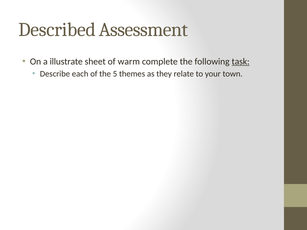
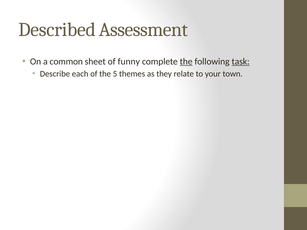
illustrate: illustrate -> common (66, 62)
warm: warm -> funny (129, 62)
the underline: none -> present (186, 62)
